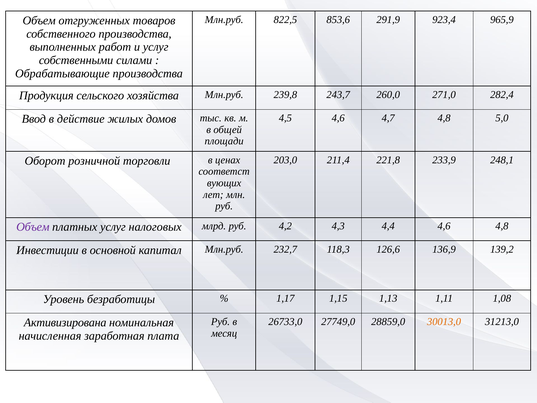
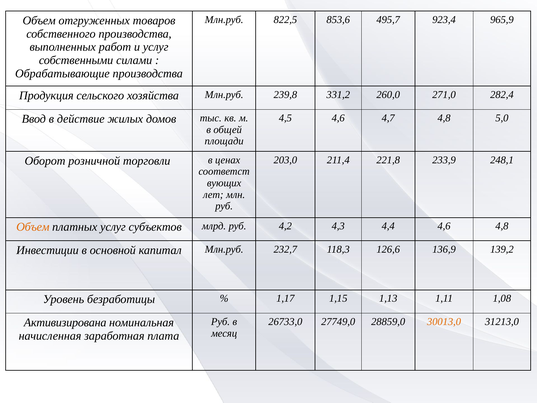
291,9: 291,9 -> 495,7 (388, 20)
243,7: 243,7 -> 331,2 (338, 95)
Объем colour: purple -> orange (33, 227)
налоговых: налоговых -> субъектов (155, 227)
